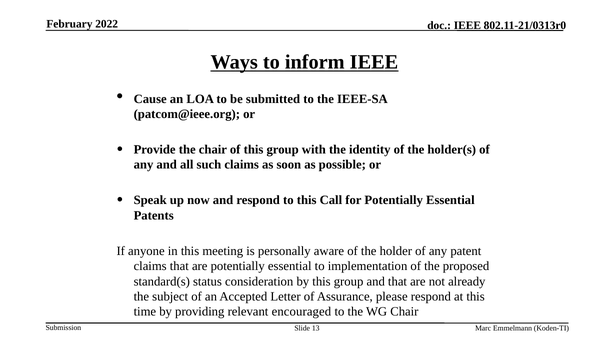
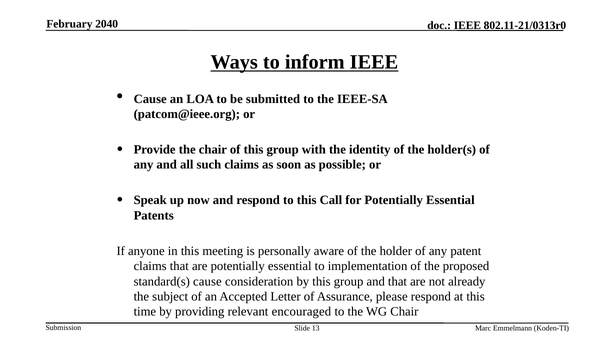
2022: 2022 -> 2040 (107, 24)
standard(s status: status -> cause (207, 282)
